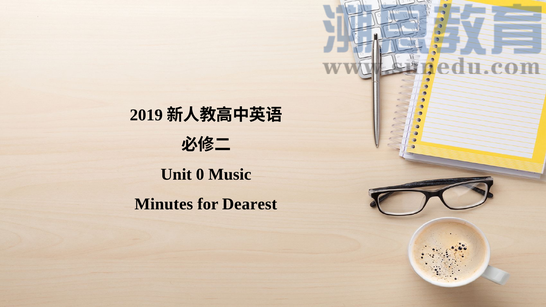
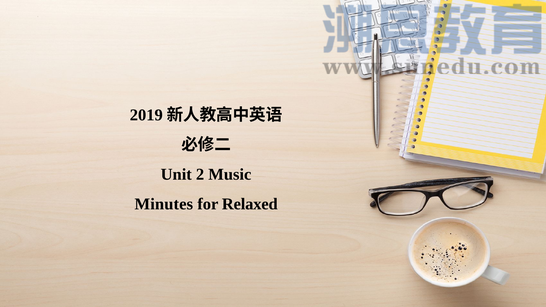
0: 0 -> 2 (200, 175)
Dearest: Dearest -> Relaxed (250, 204)
